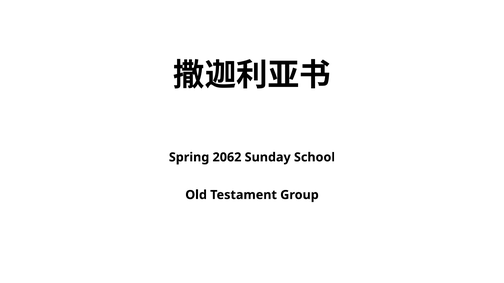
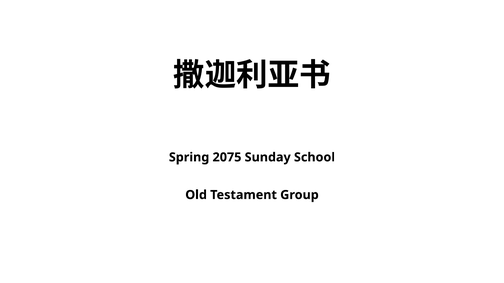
2062: 2062 -> 2075 (227, 158)
